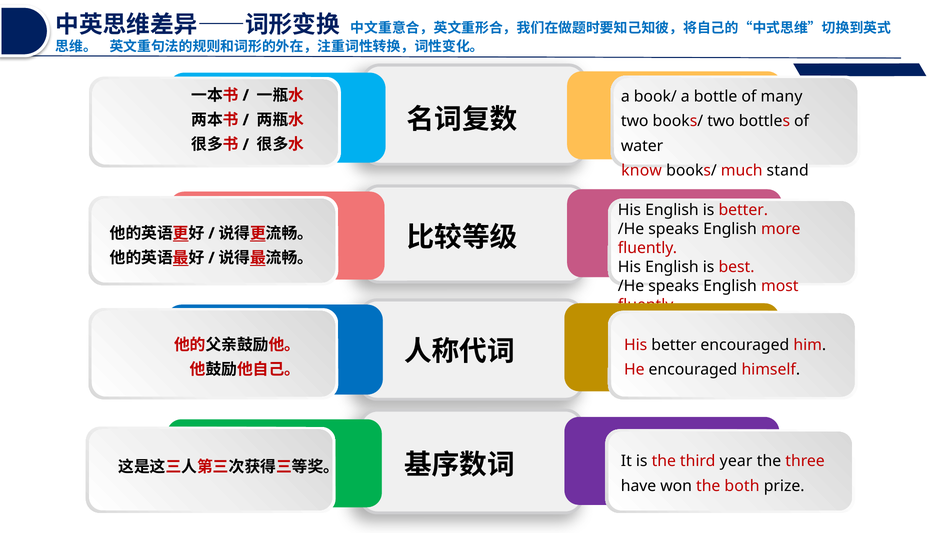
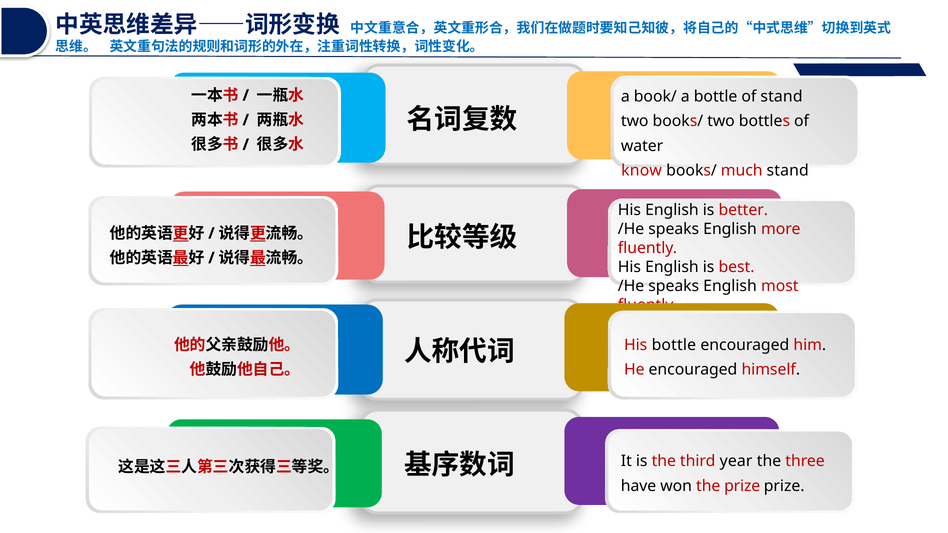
of many: many -> stand (782, 97)
His better: better -> bottle (674, 345)
the both: both -> prize (742, 486)
